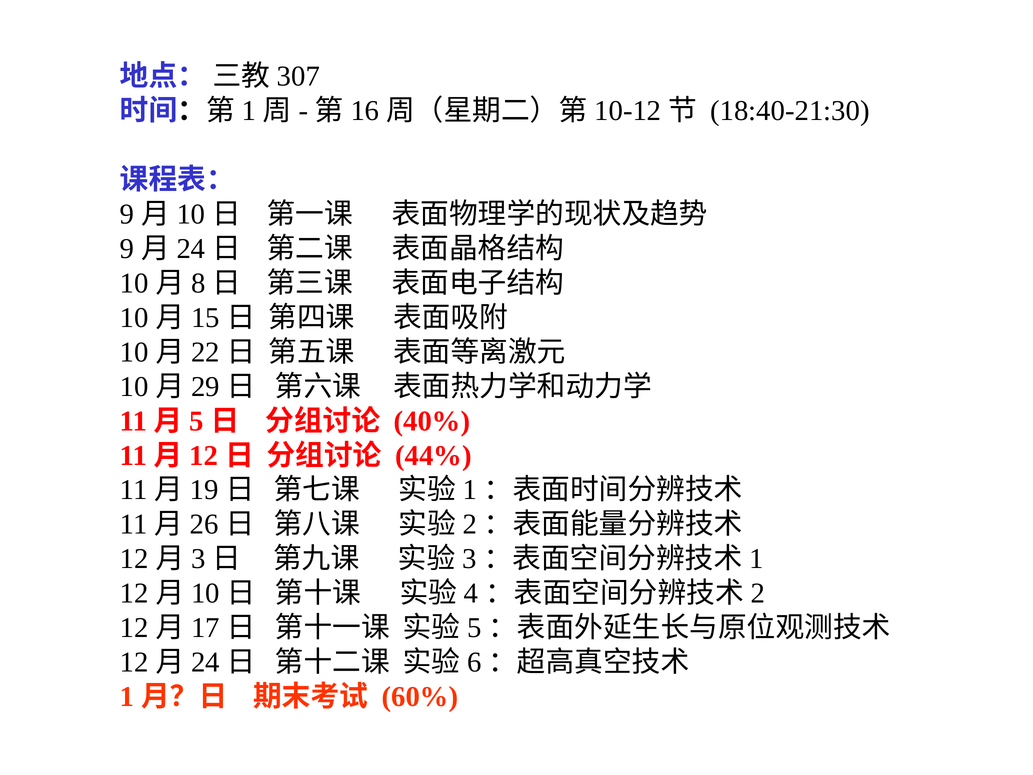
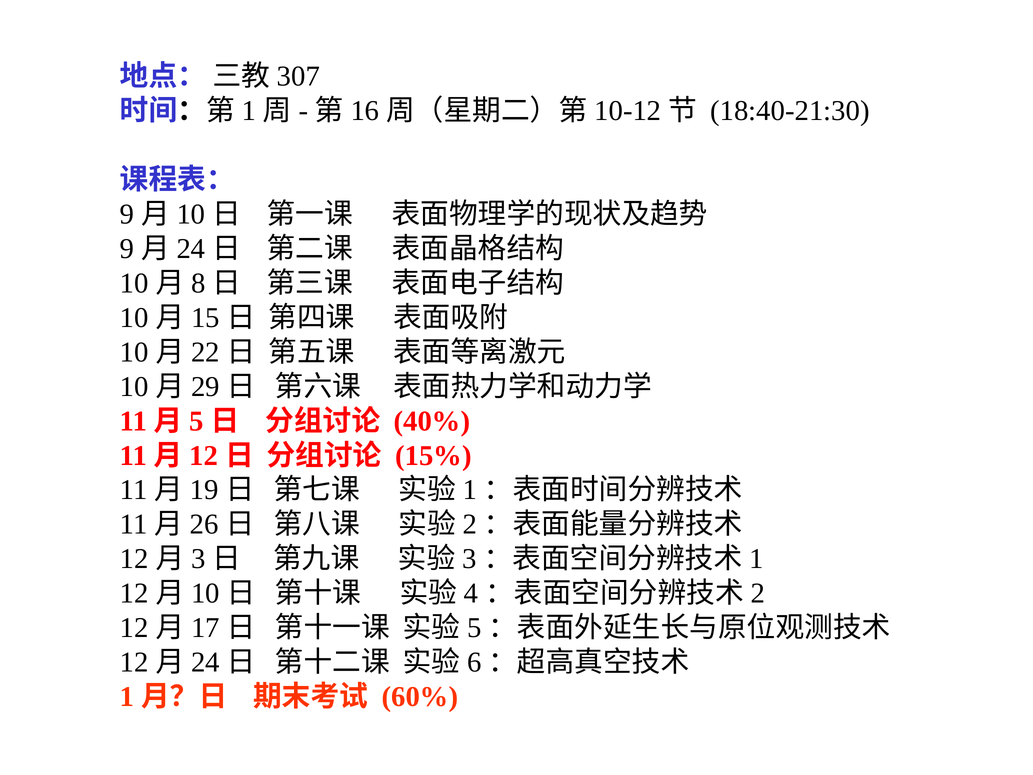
44%: 44% -> 15% (433, 455)
